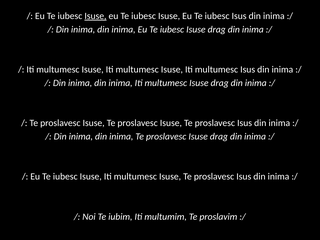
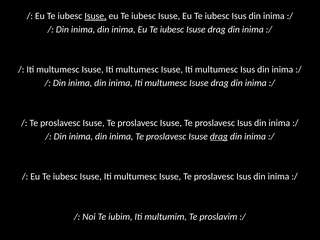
drag underline: none -> present (219, 136)
